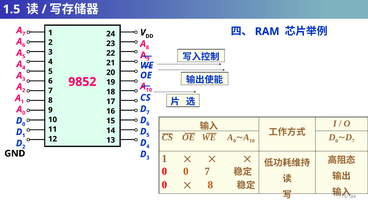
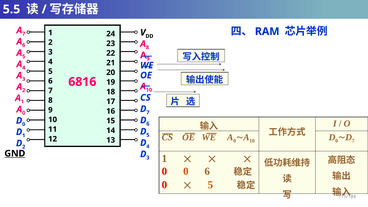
1.5: 1.5 -> 5.5 (11, 9)
9852: 9852 -> 6816 (82, 82)
GND underline: none -> present (15, 153)
0 7: 7 -> 6 (207, 171)
8: 8 -> 5 (210, 185)
